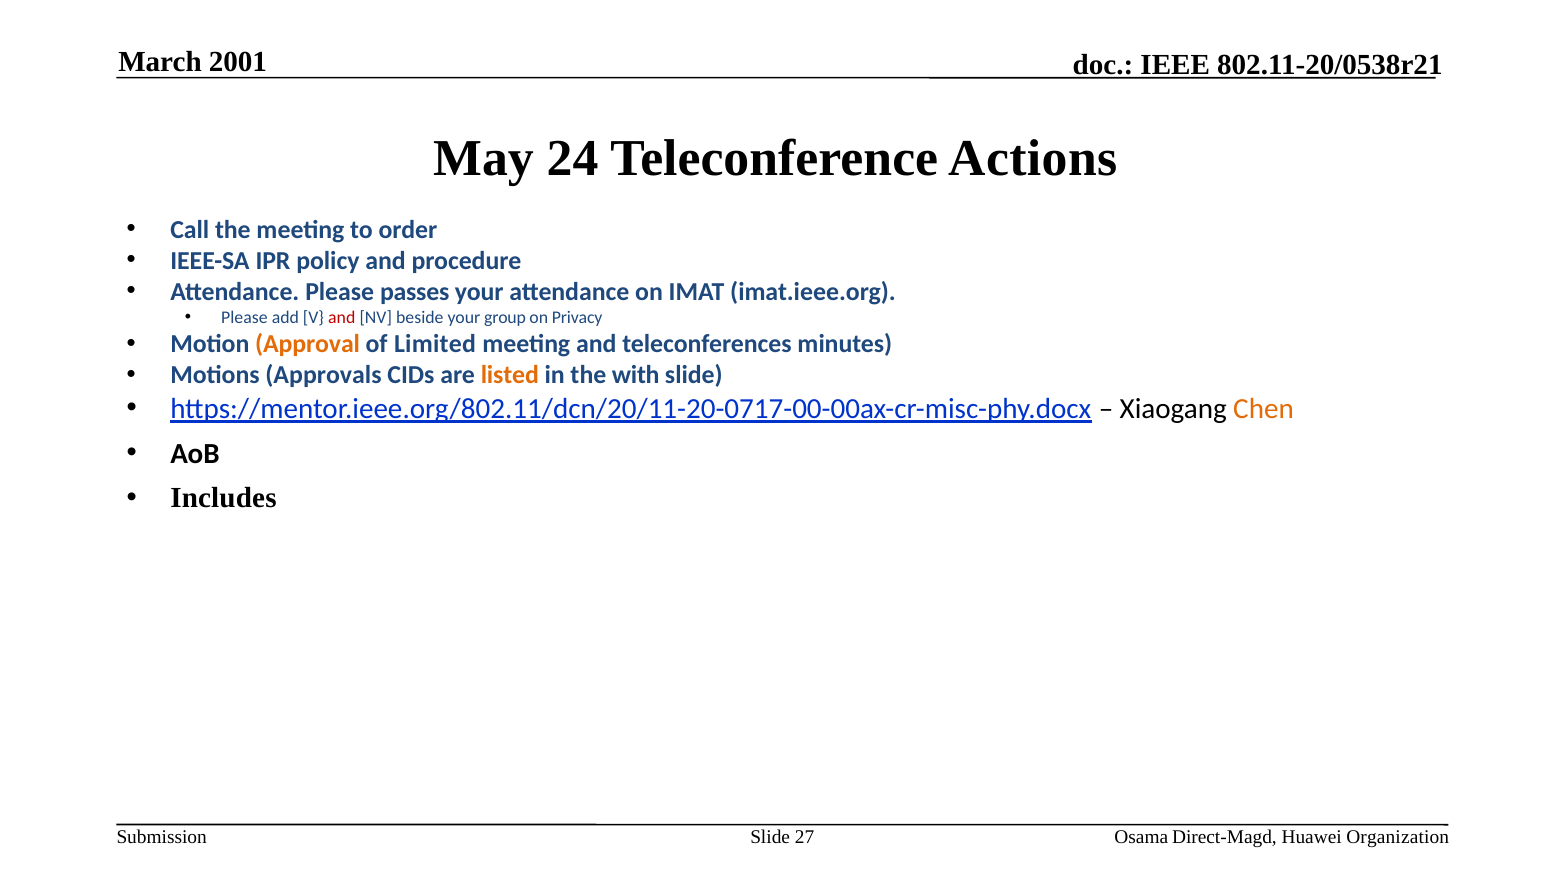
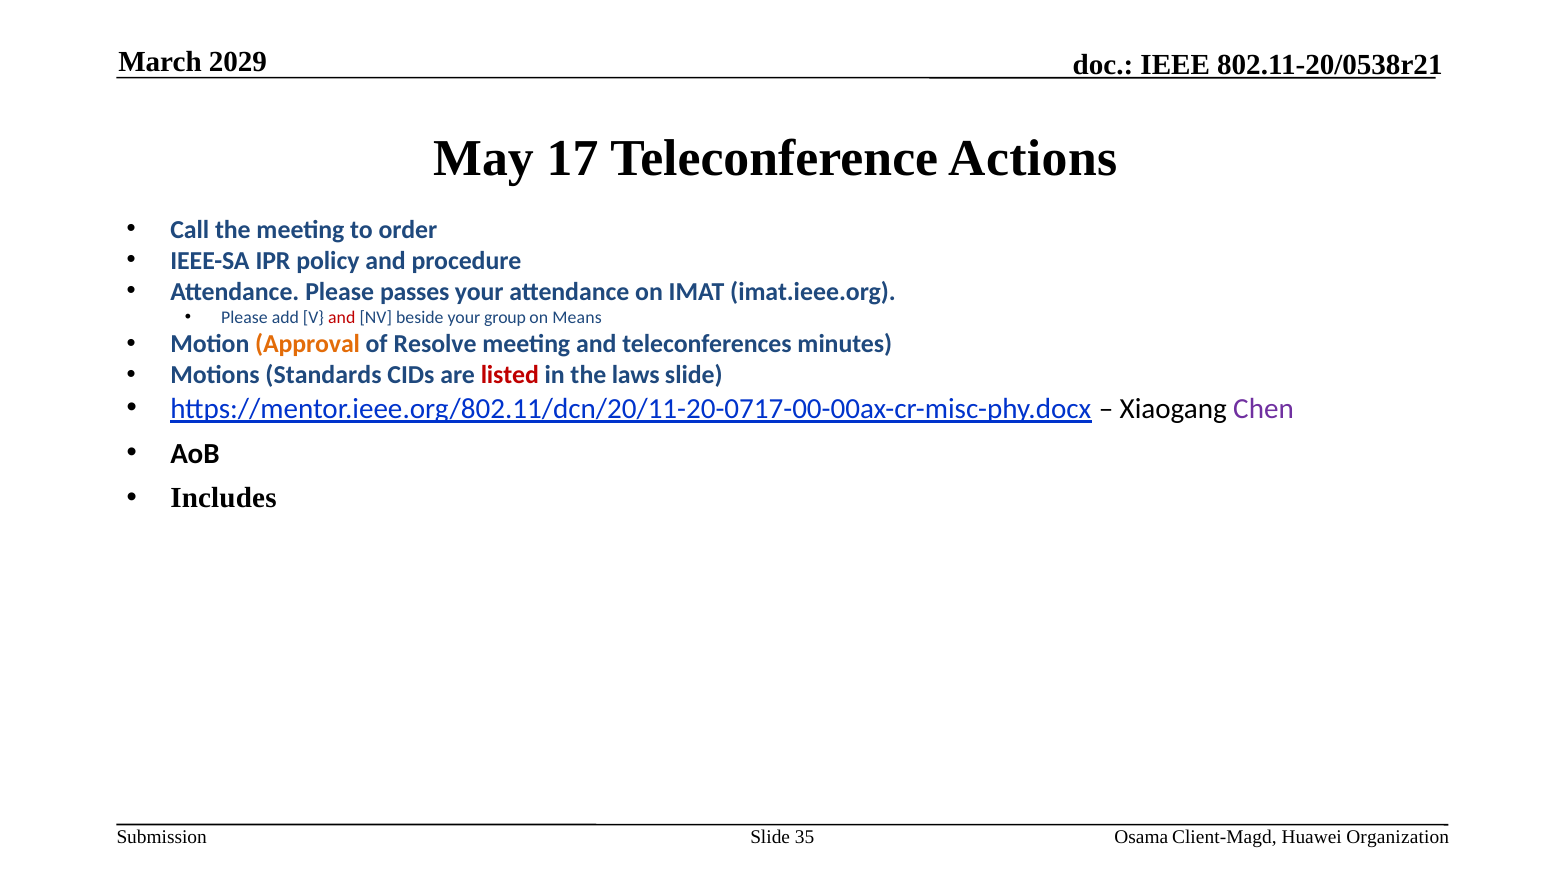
2001: 2001 -> 2029 (238, 62)
24: 24 -> 17 (573, 159)
Privacy: Privacy -> Means (577, 317)
Limited: Limited -> Resolve (435, 344)
Approvals: Approvals -> Standards (324, 375)
listed colour: orange -> red (510, 375)
with: with -> laws (636, 375)
Chen colour: orange -> purple (1264, 408)
27: 27 -> 35 (805, 837)
Direct-Magd: Direct-Magd -> Client-Magd (1224, 837)
